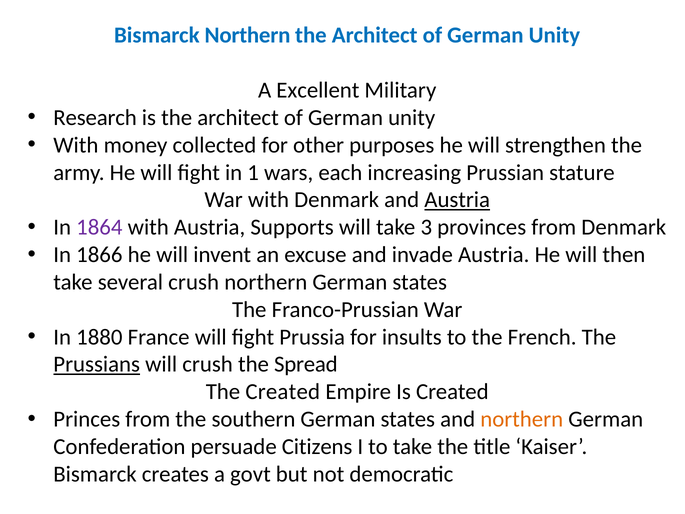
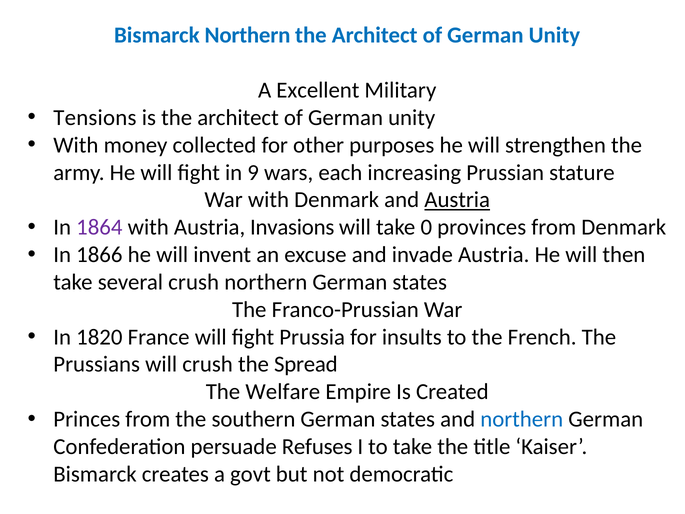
Research: Research -> Tensions (95, 118)
1: 1 -> 9 (253, 172)
Supports: Supports -> Invasions (292, 227)
3: 3 -> 0 (426, 227)
1880: 1880 -> 1820 (99, 337)
Prussians underline: present -> none (97, 364)
The Created: Created -> Welfare (283, 392)
northern colour: orange -> blue (522, 419)
Citizens: Citizens -> Refuses (317, 446)
